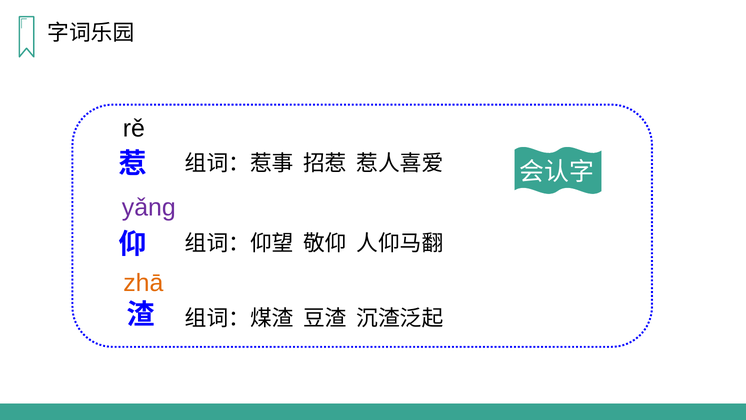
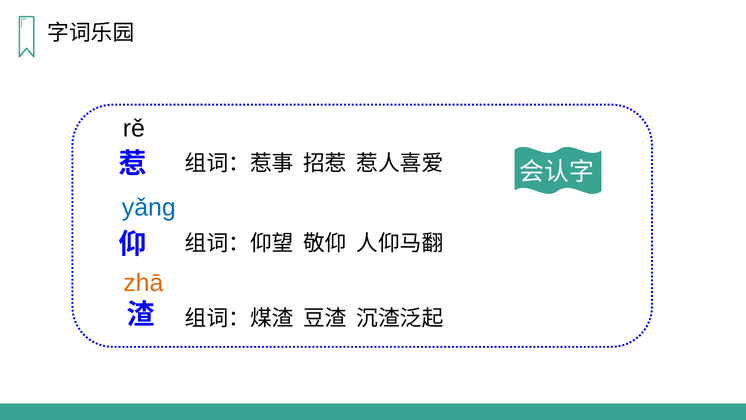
yǎnɡ colour: purple -> blue (149, 207)
